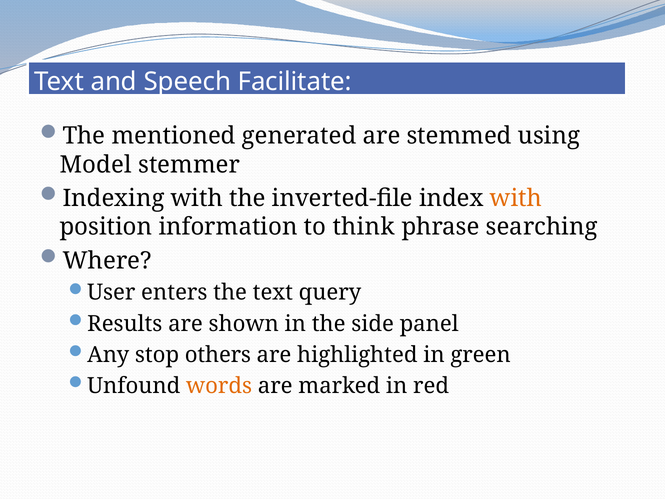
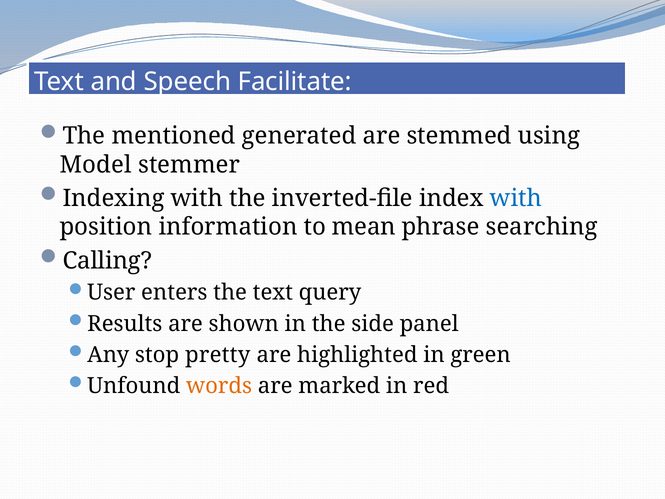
with colour: orange -> blue (516, 198)
think: think -> mean (364, 227)
Where: Where -> Calling (107, 261)
others: others -> pretty (218, 355)
